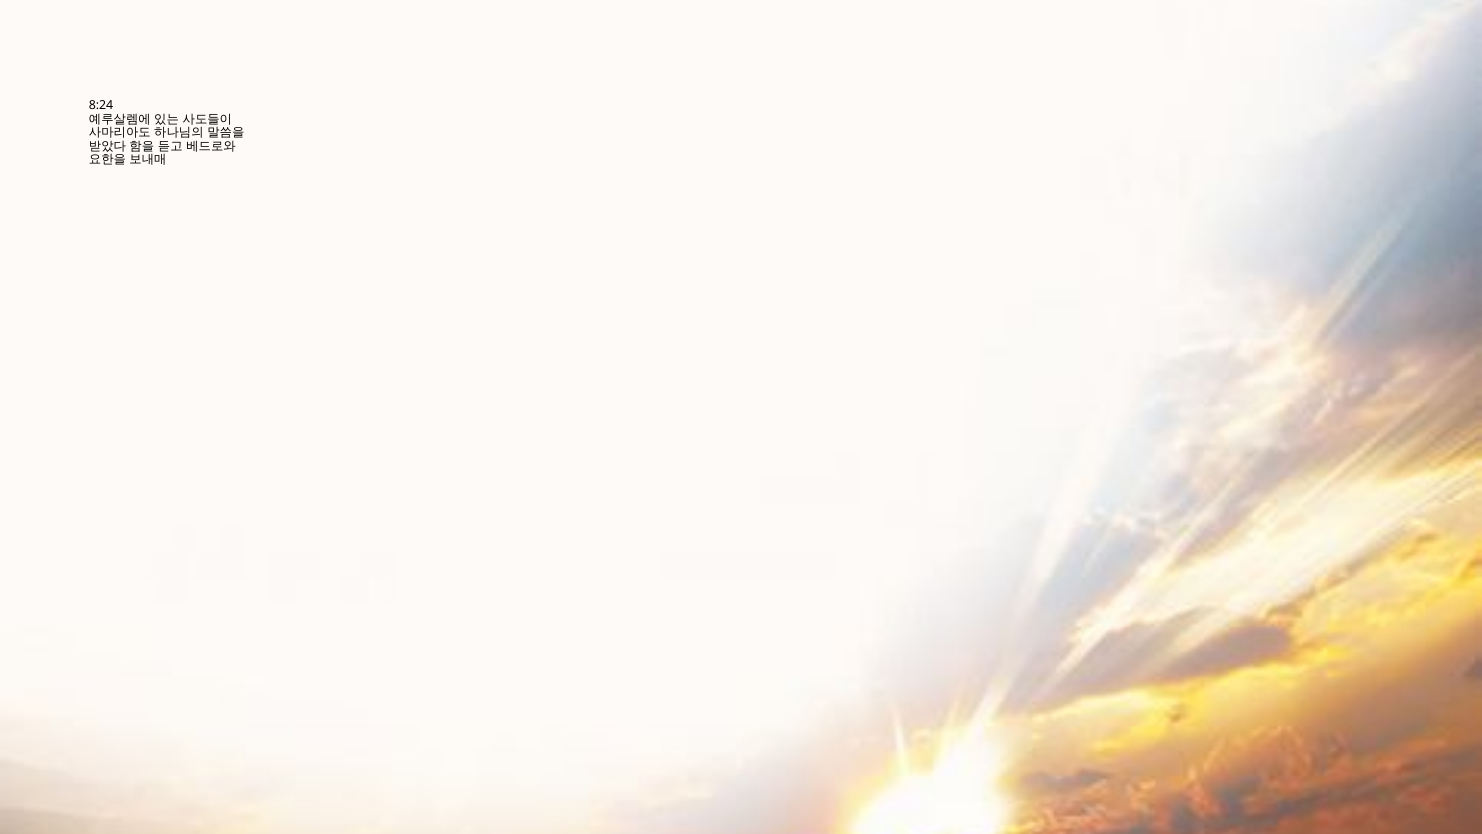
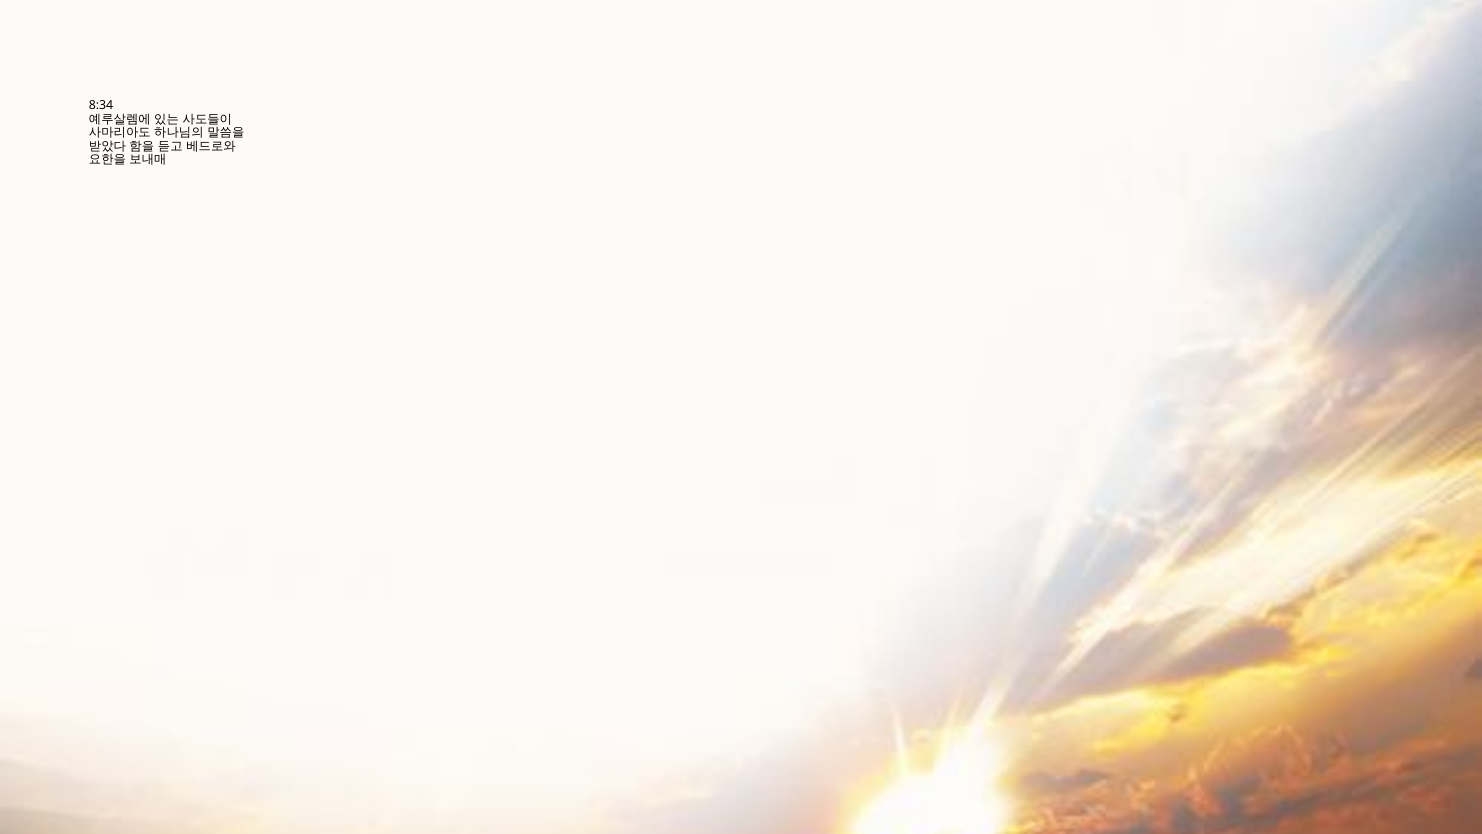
8:24: 8:24 -> 8:34 (101, 106)
